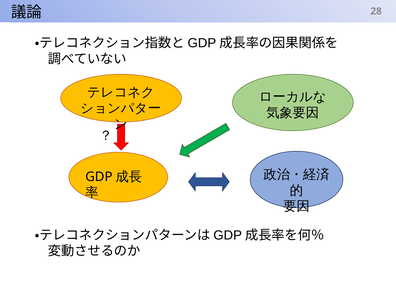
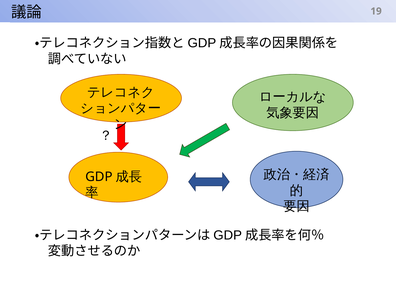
28: 28 -> 19 (376, 11)
